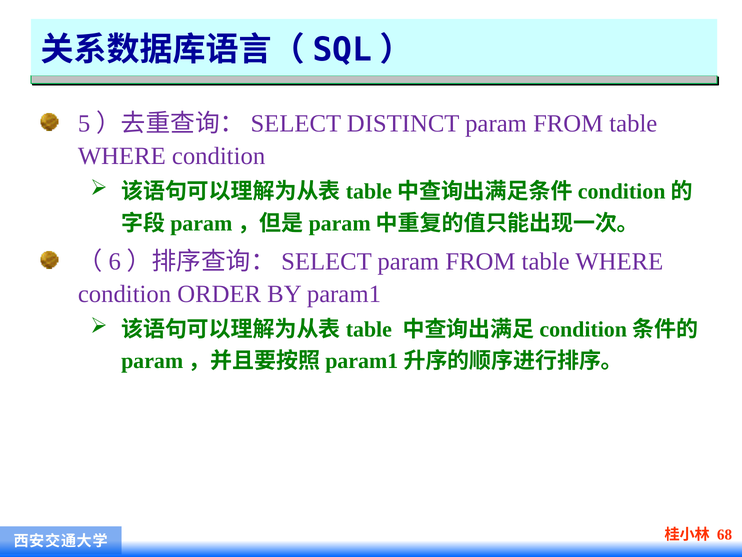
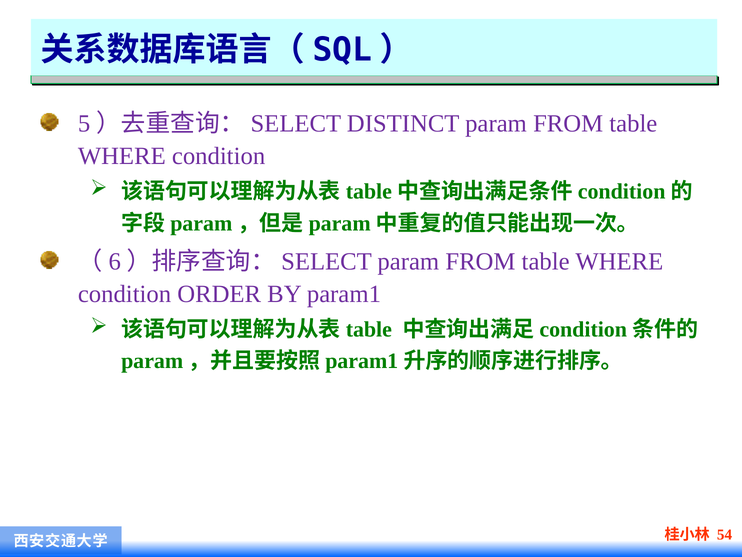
68: 68 -> 54 (725, 534)
